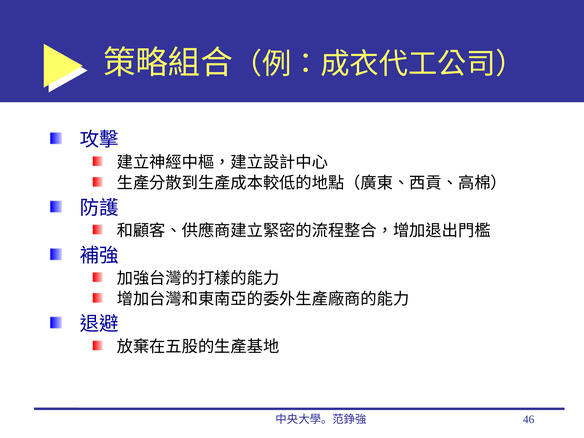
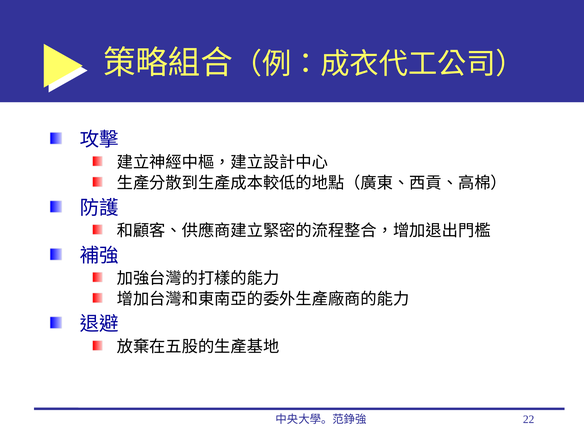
46: 46 -> 22 (529, 419)
